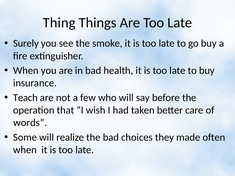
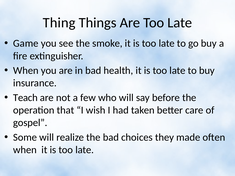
Surely: Surely -> Game (26, 43)
words: words -> gospel (30, 123)
